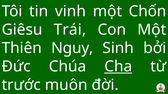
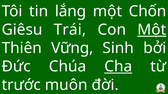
vinh: vinh -> lắng (71, 11)
Một underline: none -> present (152, 30)
Nguy: Nguy -> Vững (72, 48)
